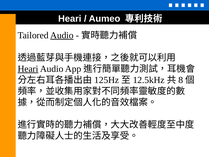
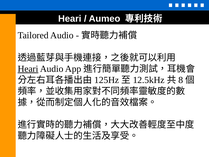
Audio underline: present -> none (62, 35)
